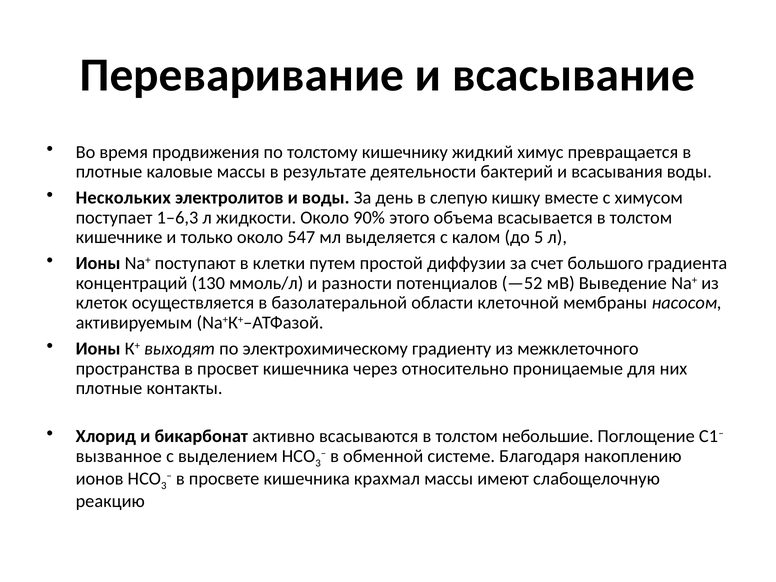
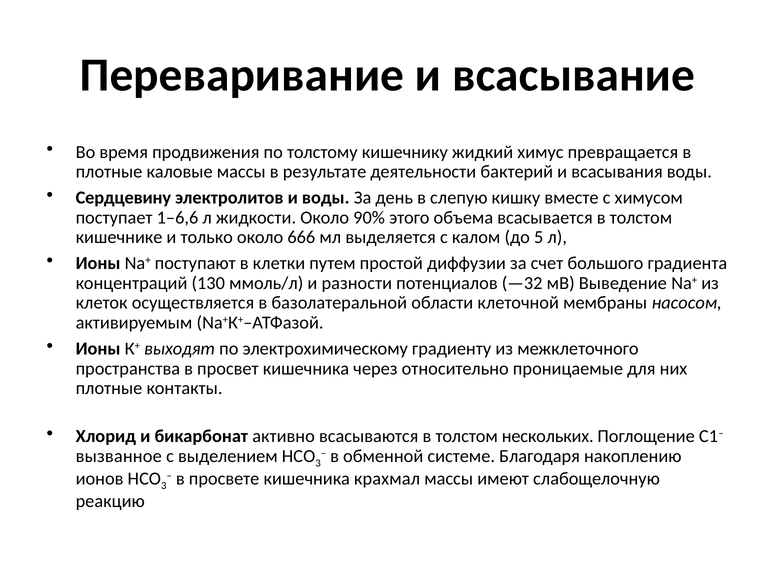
Нескольких: Нескольких -> Сердцевину (123, 198)
1–6,3: 1–6,3 -> 1–6,6 (177, 218)
547: 547 -> 666 (301, 237)
—52: —52 -> —32 (522, 283)
небольшие: небольшие -> нескольких (548, 436)
